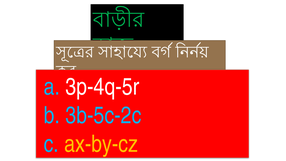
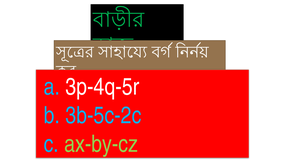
ax-by-cz colour: yellow -> light green (101, 144)
